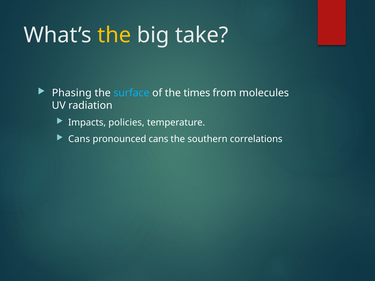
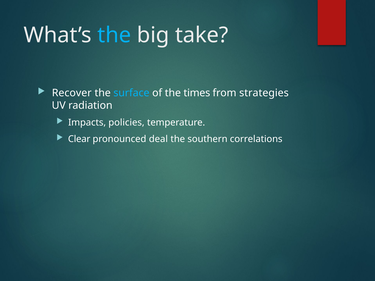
the colour: yellow -> light blue (114, 35)
Phasing: Phasing -> Recover (72, 93)
molecules: molecules -> strategies (264, 93)
Cans: Cans -> Clear (79, 139)
pronounced cans: cans -> deal (158, 139)
